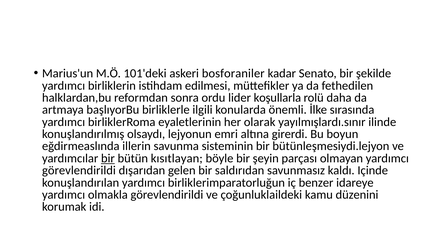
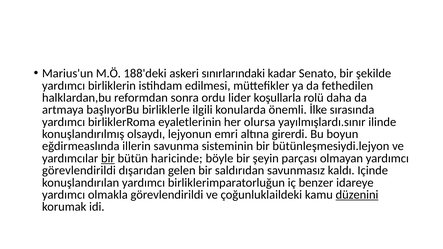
101'deki: 101'deki -> 188'deki (145, 74)
bosforaniler: bosforaniler -> sınırlarındaki (233, 74)
olarak: olarak -> olursa (260, 122)
kısıtlayan: kısıtlayan -> haricinde (177, 158)
düzenini underline: none -> present (357, 195)
